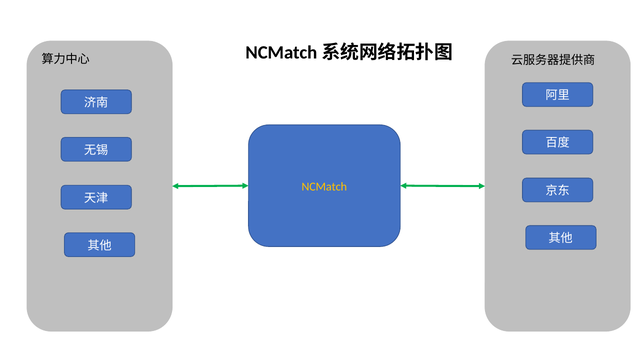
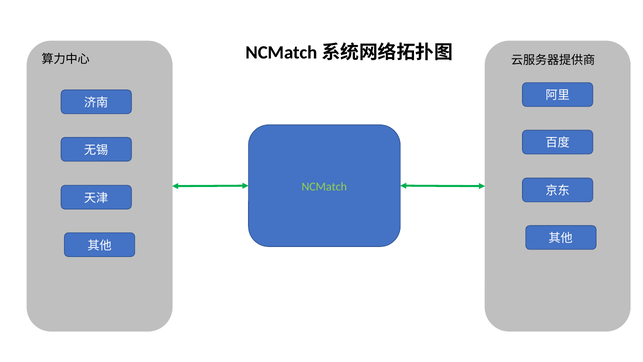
NCMatch colour: yellow -> light green (324, 186)
